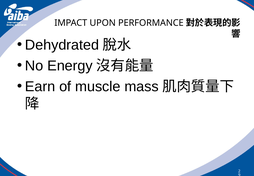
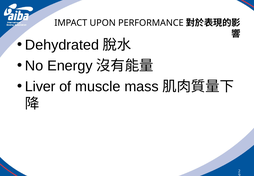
Earn: Earn -> Liver (40, 86)
